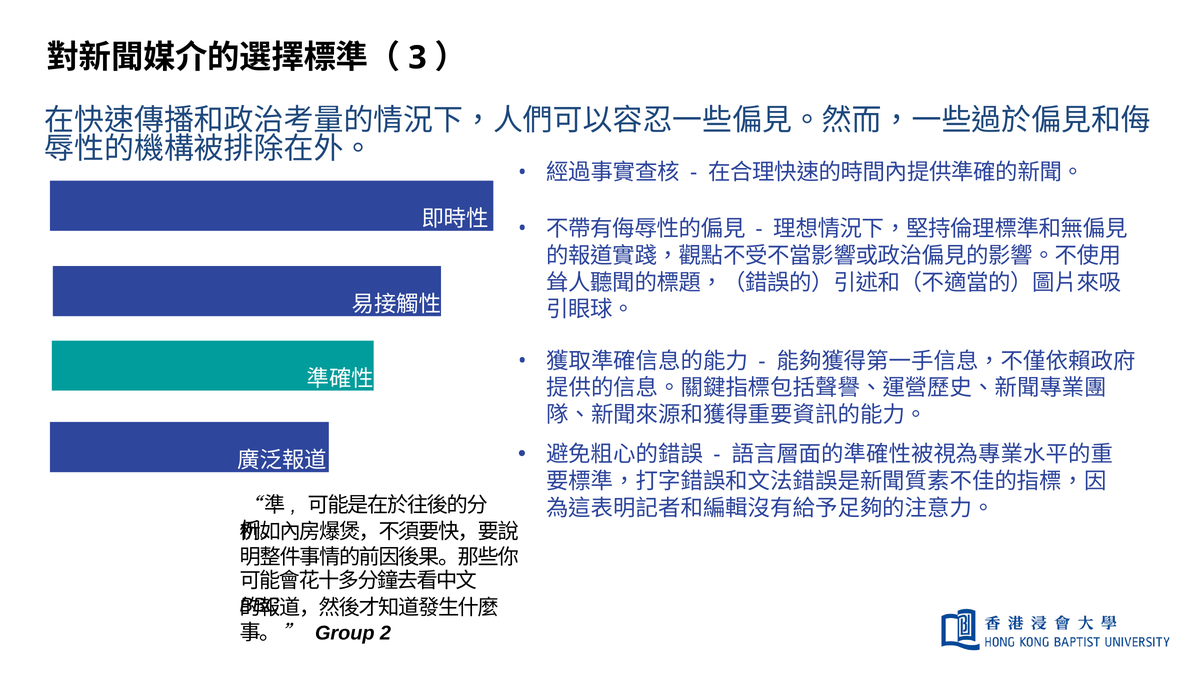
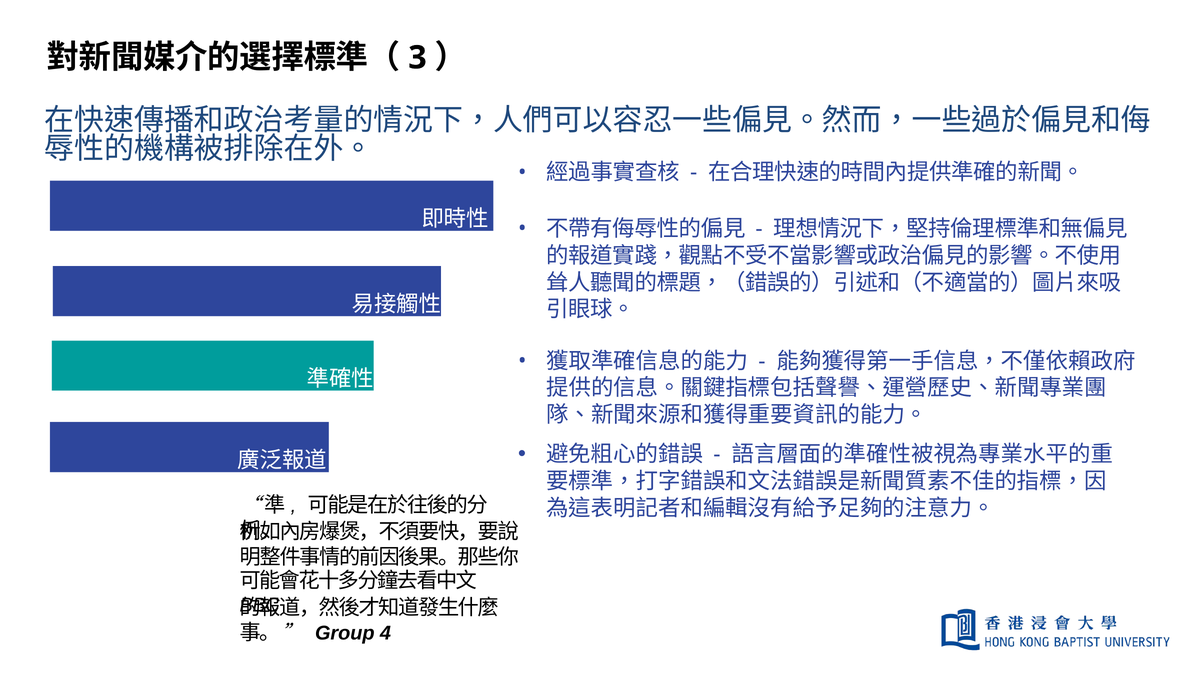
2: 2 -> 4 (385, 633)
